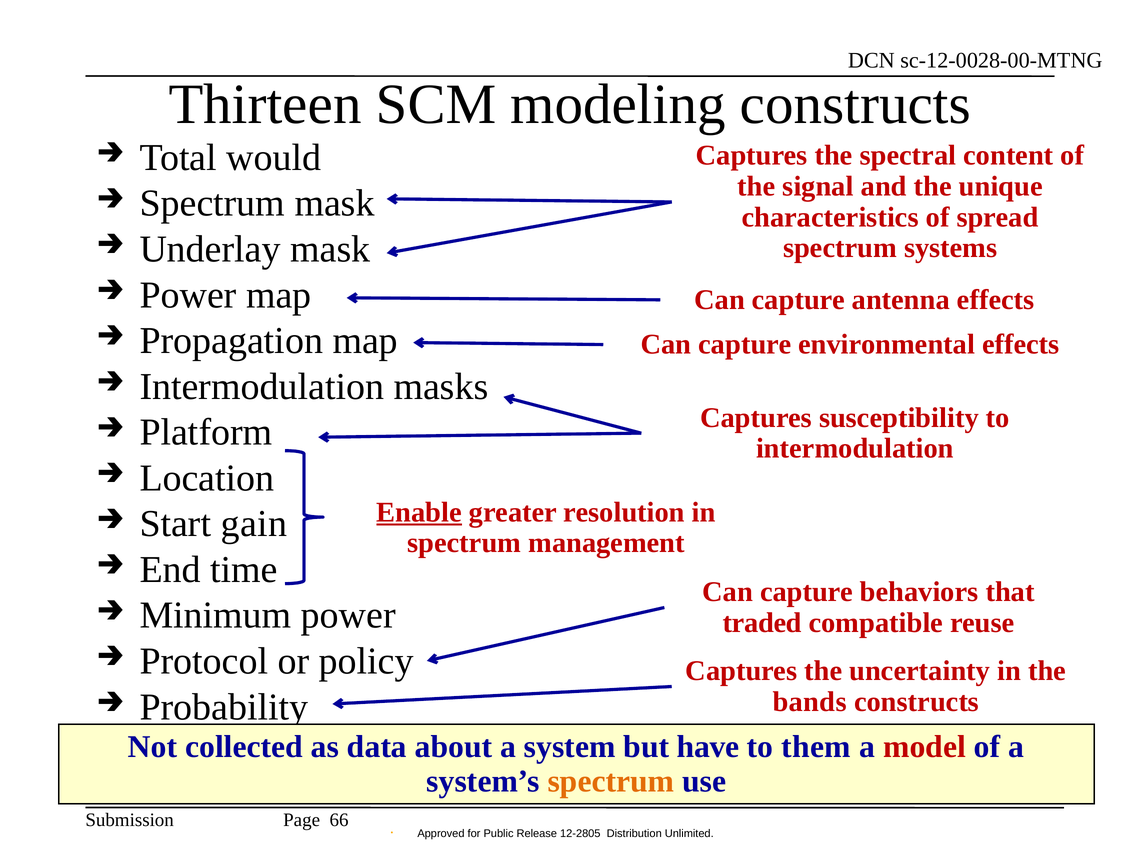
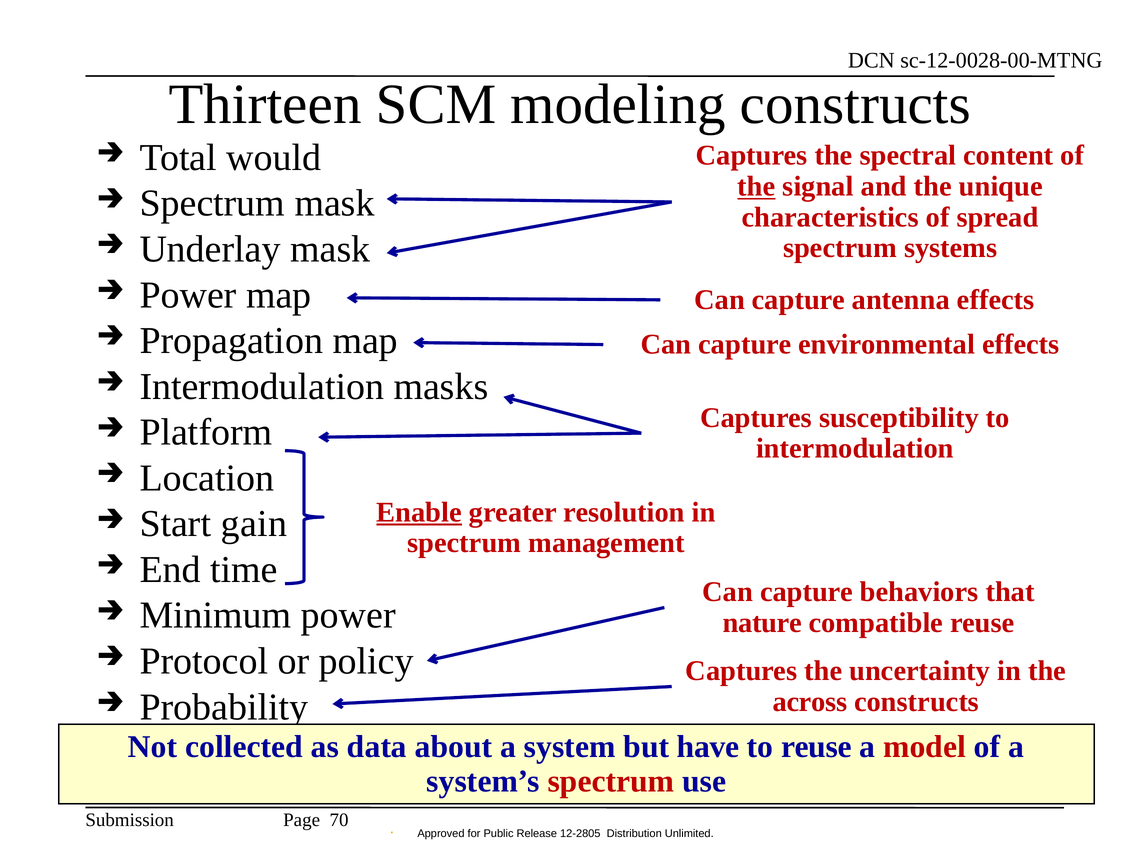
the underline: none -> present (756, 186)
traded: traded -> nature (762, 623)
bands: bands -> across (810, 702)
to them: them -> reuse (816, 747)
spectrum colour: orange -> red (611, 781)
66: 66 -> 70 (339, 820)
